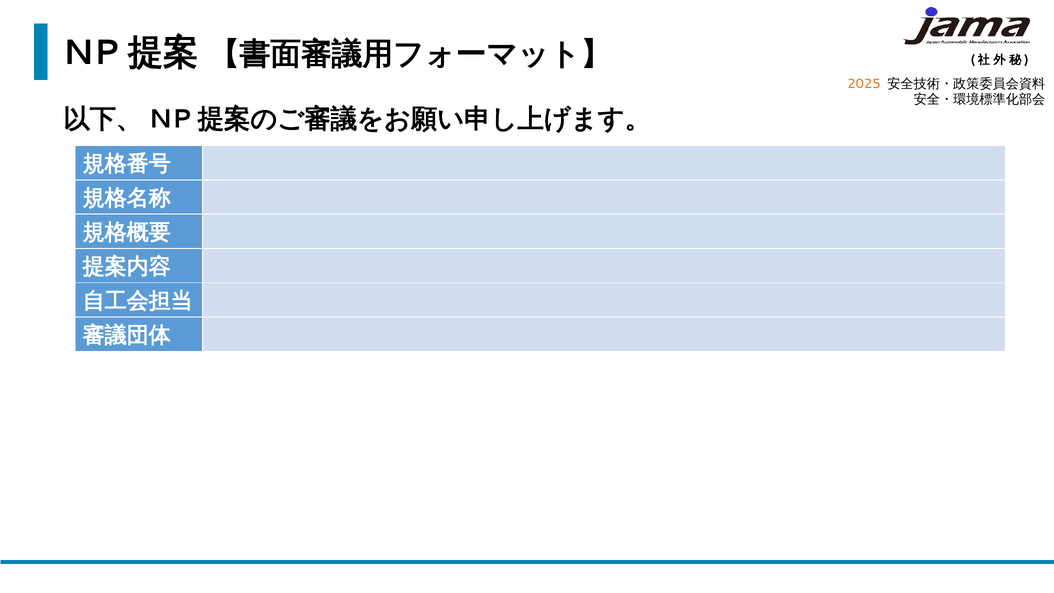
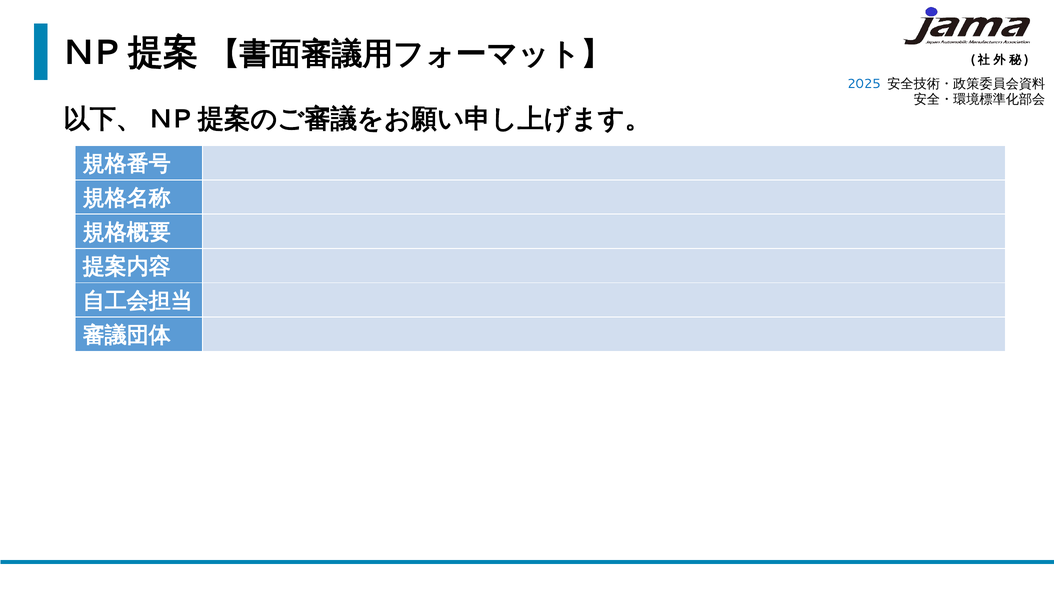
2025 colour: orange -> blue (864, 84)
